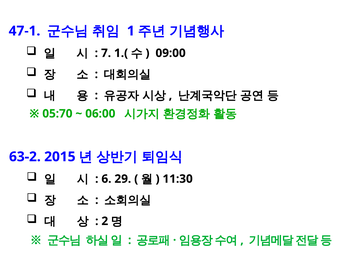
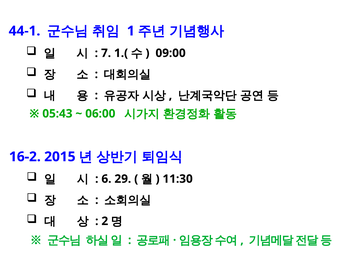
47-1: 47-1 -> 44-1 (24, 31)
05:70: 05:70 -> 05:43 (57, 114)
63-2: 63-2 -> 16-2 (25, 157)
